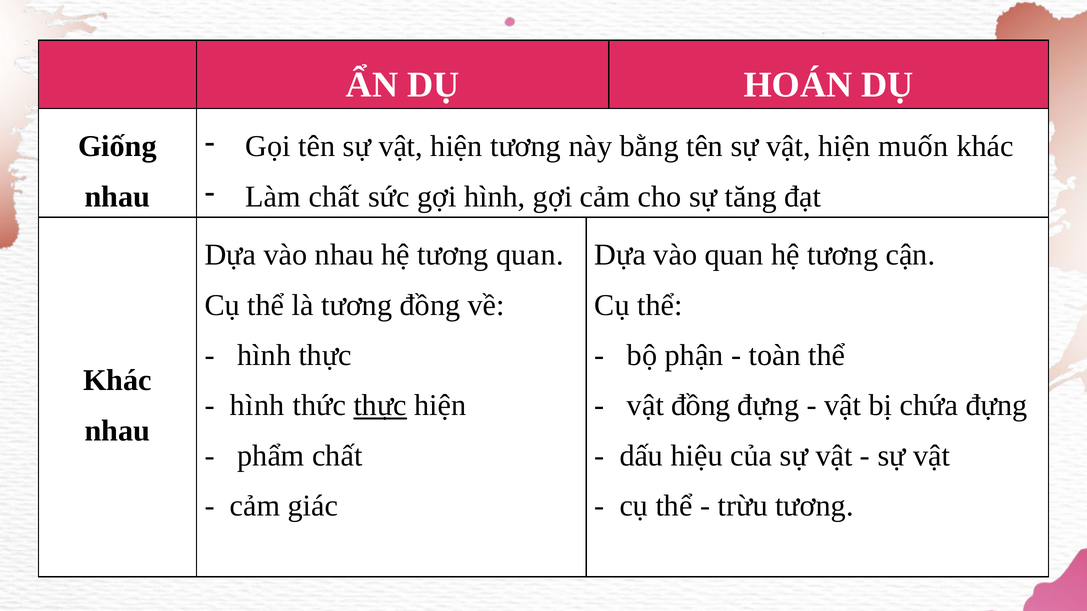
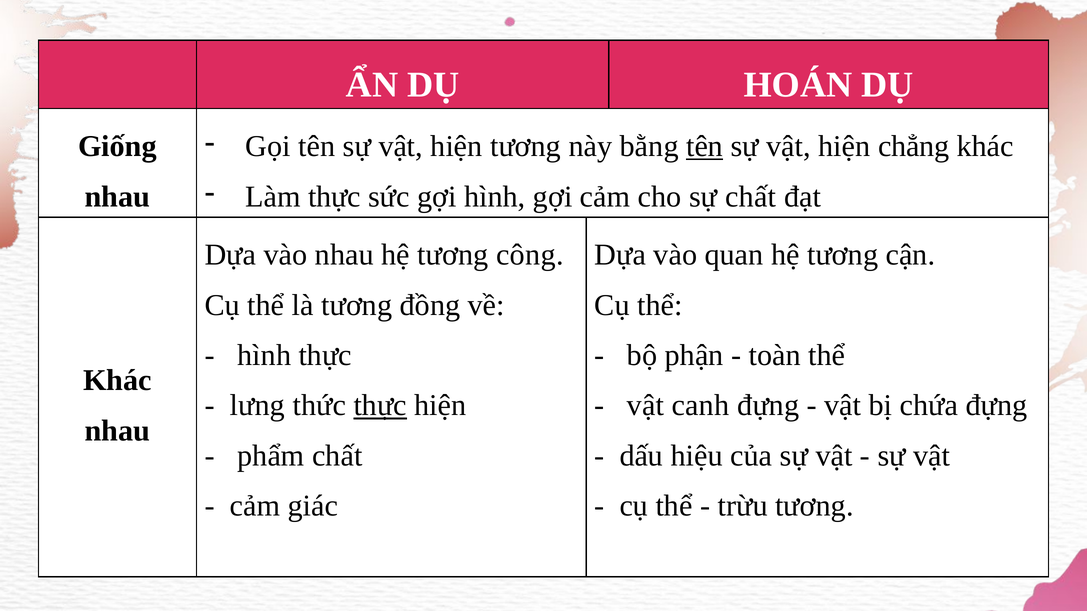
tên underline: none -> present (705, 146)
muốn: muốn -> chẳng (914, 146)
Làm chất: chất -> thực (334, 197)
sự tăng: tăng -> chất (751, 197)
tương quan: quan -> công (530, 255)
hình: hình -> lưng (257, 406)
vật đồng: đồng -> canh (700, 406)
